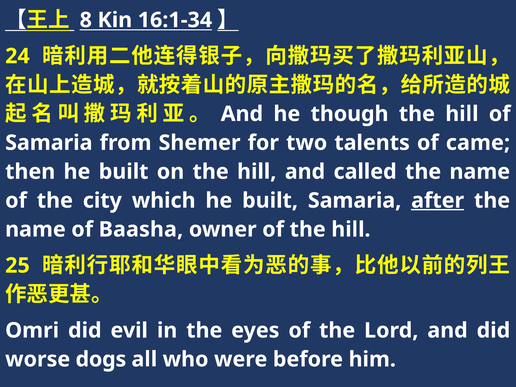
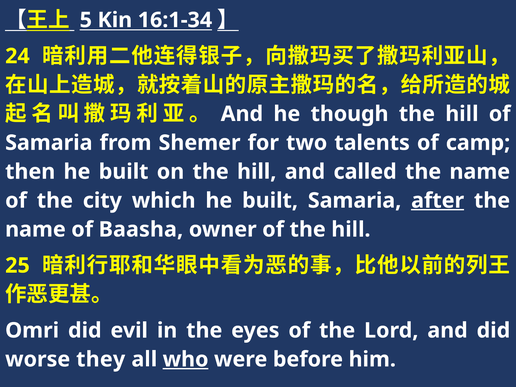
8: 8 -> 5 (86, 20)
came: came -> camp (478, 143)
dogs: dogs -> they (101, 359)
who underline: none -> present (186, 359)
